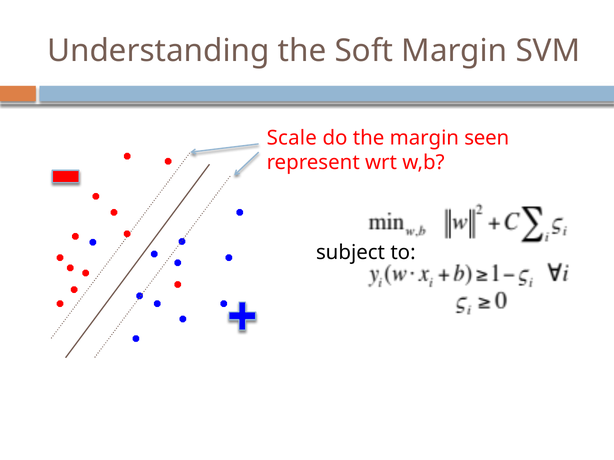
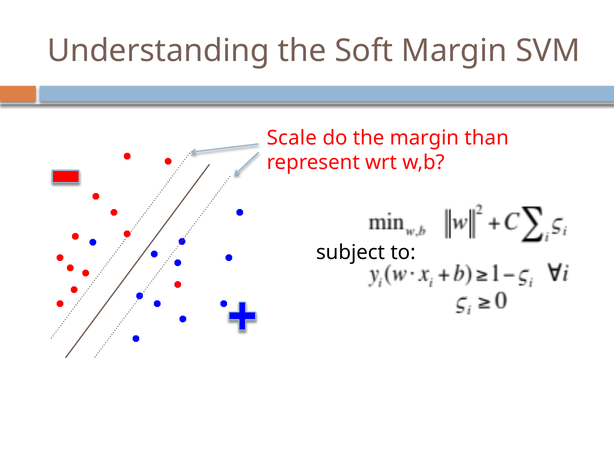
seen: seen -> than (487, 138)
